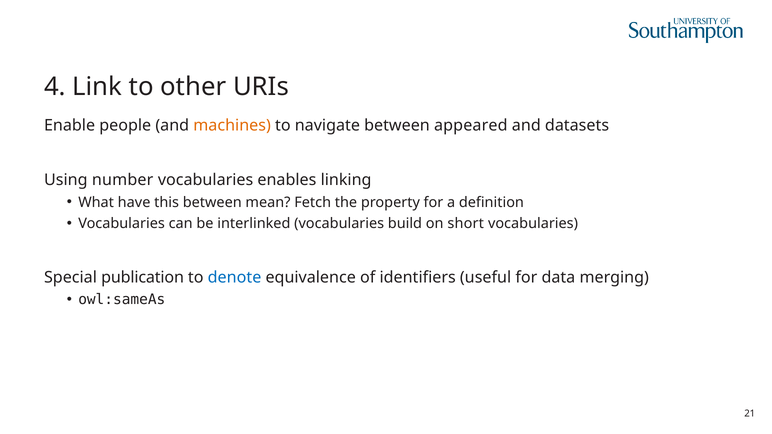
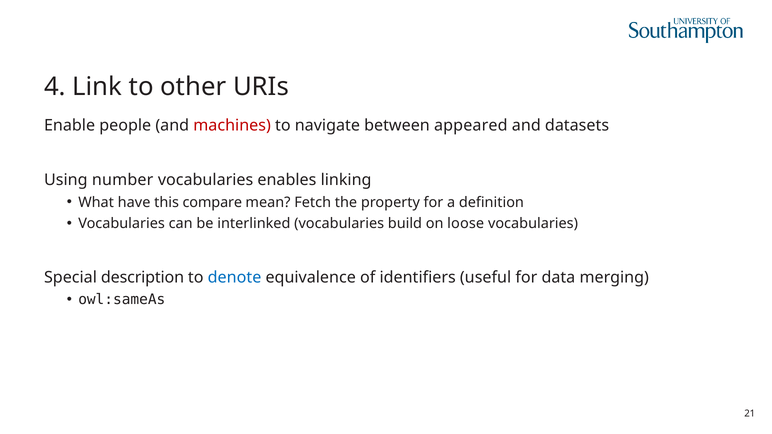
machines colour: orange -> red (232, 125)
this between: between -> compare (212, 202)
short: short -> loose (466, 224)
publication: publication -> description (143, 278)
